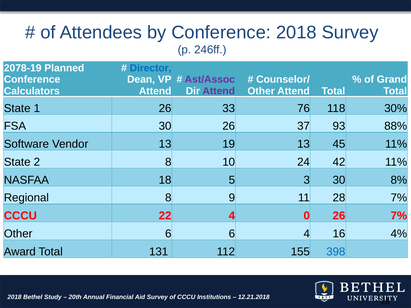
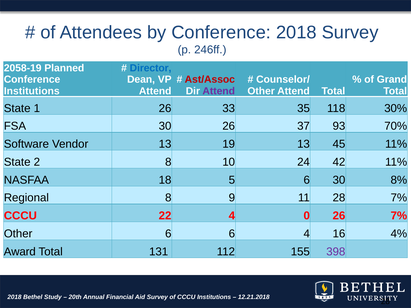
2078-19: 2078-19 -> 2058-19 (23, 68)
Ast/Assoc colour: purple -> red (210, 80)
Calculators: Calculators -> Institutions (32, 91)
76: 76 -> 35 (304, 108)
88%: 88% -> 70% (396, 126)
5 3: 3 -> 6 (307, 180)
398 colour: blue -> purple (336, 252)
